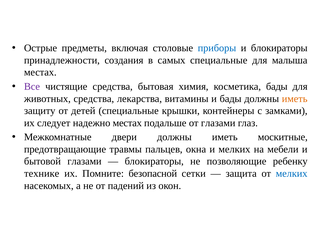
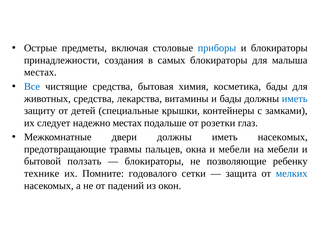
самых специальные: специальные -> блокираторы (219, 60)
Все colour: purple -> blue (32, 87)
иметь colour: orange -> blue (295, 99)
от глазами: глазами -> розетки (218, 123)
иметь москитные: москитные -> насекомых (283, 137)
и мелких: мелких -> мебели (234, 149)
бытовой глазами: глазами -> ползать (84, 161)
безопасной: безопасной -> годовалого (153, 174)
